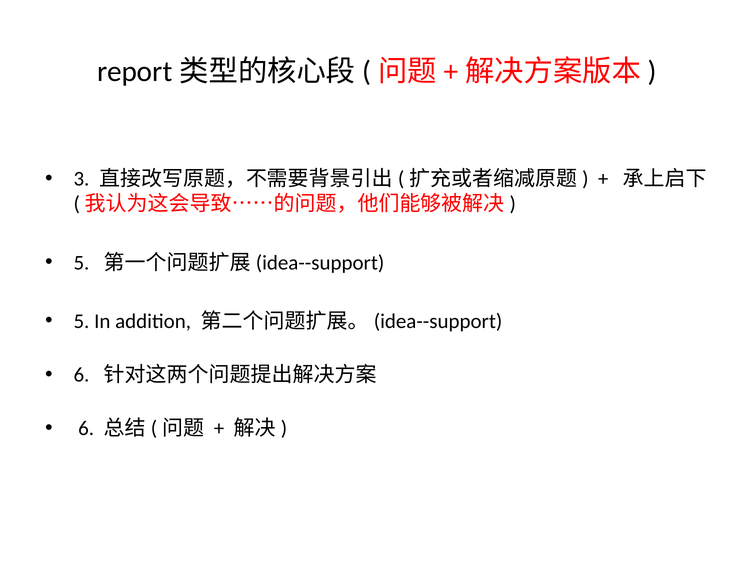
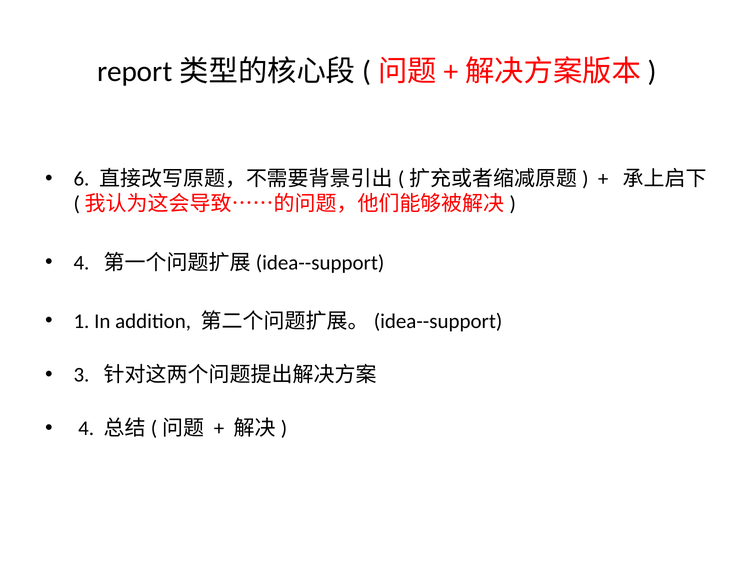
3: 3 -> 6 (81, 179)
5: 5 -> 4 (81, 263)
5: 5 -> 1 (81, 322)
6: 6 -> 3 (81, 375)
6: 6 -> 4 (86, 429)
